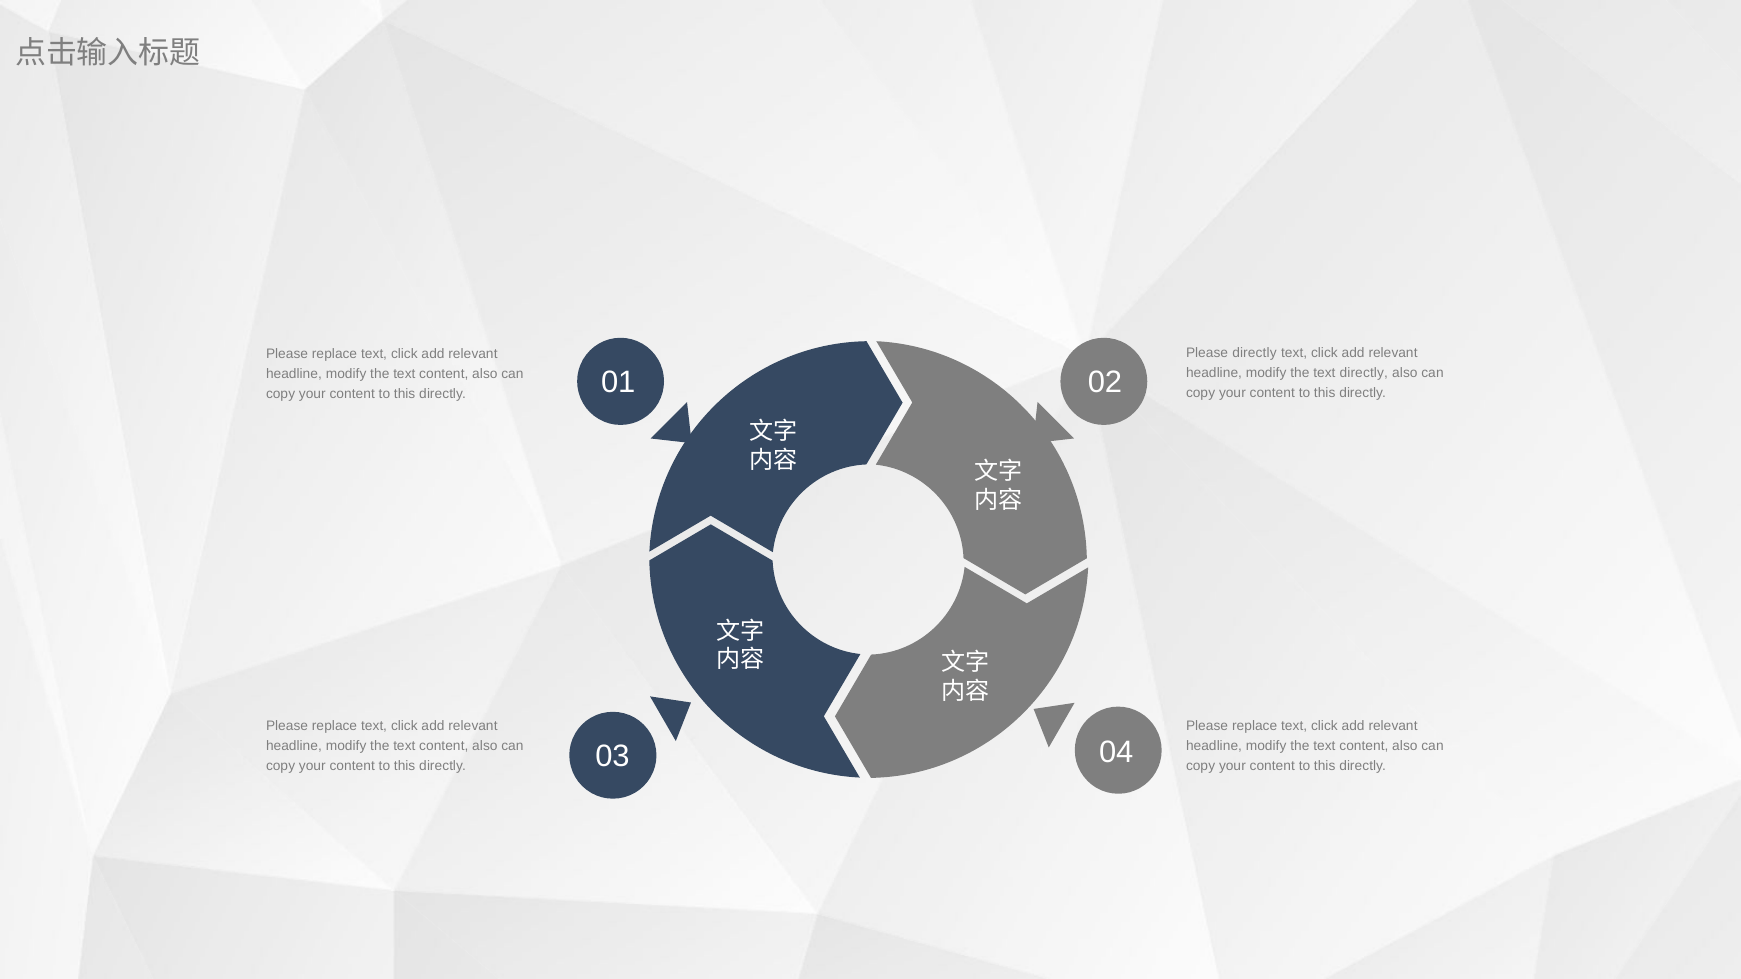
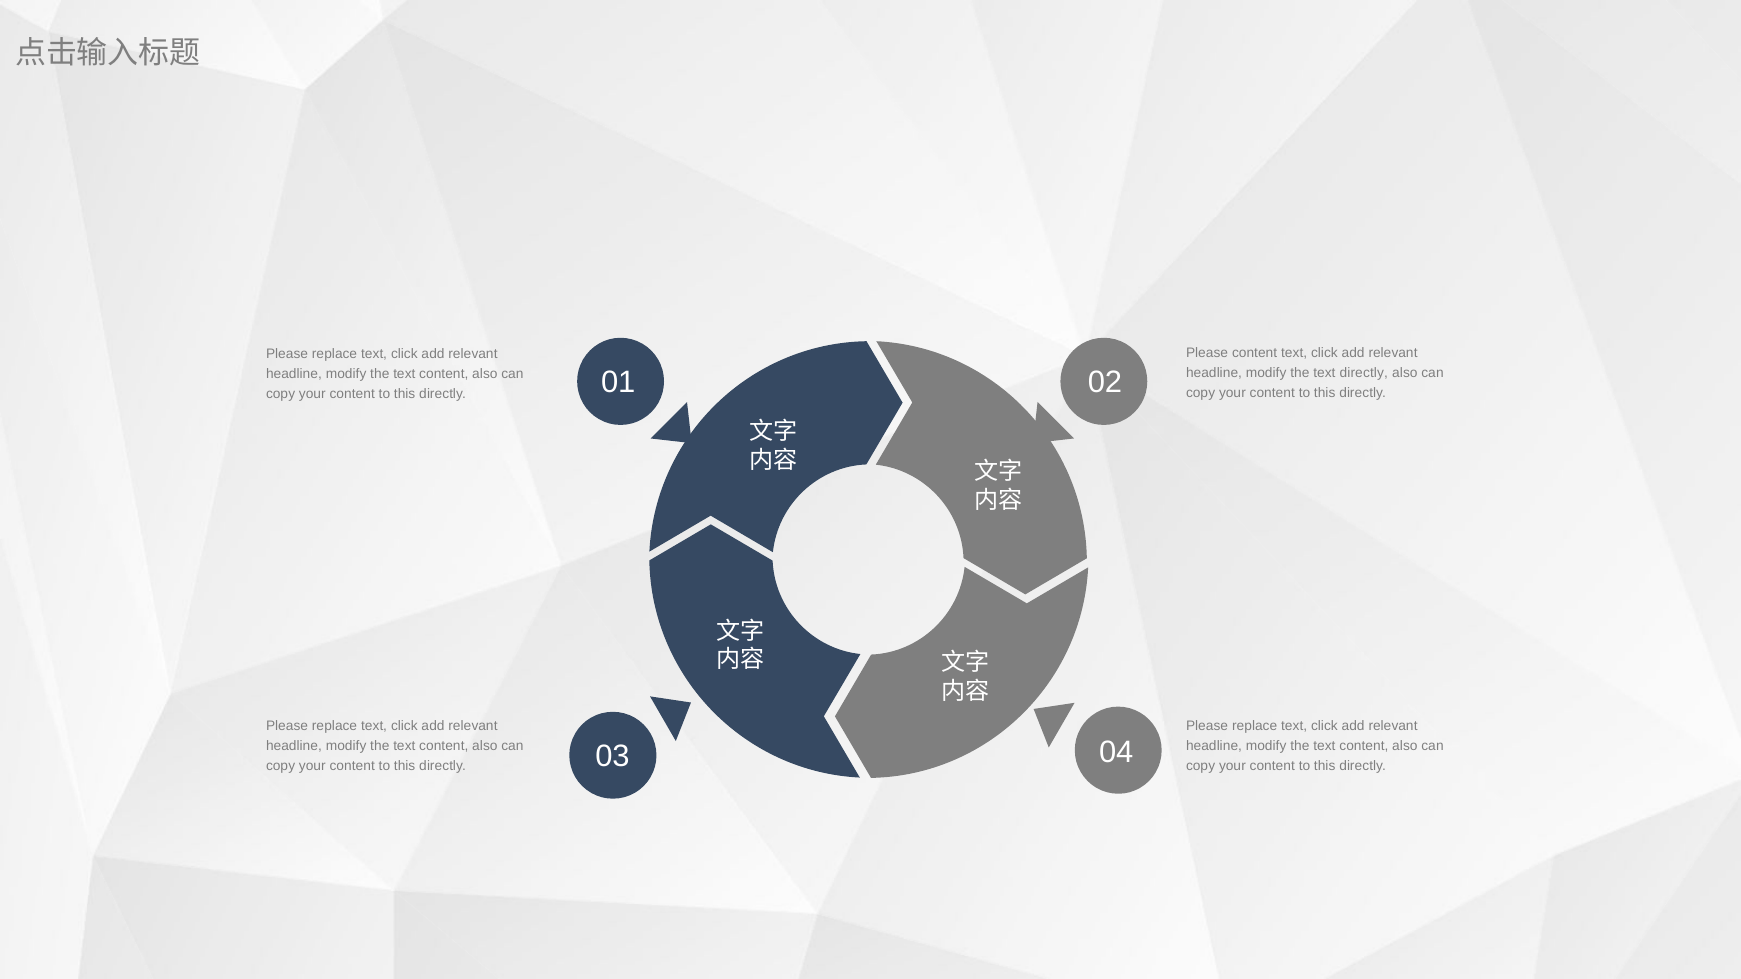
Please directly: directly -> content (1255, 354)
